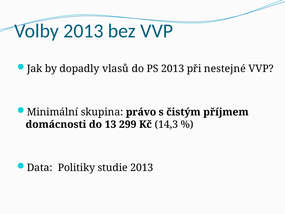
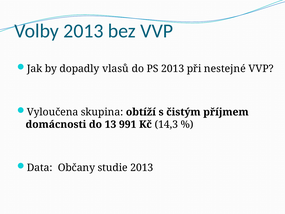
Minimální: Minimální -> Vyloučena (53, 112)
právo: právo -> obtíží (141, 112)
299: 299 -> 991 (128, 124)
Politiky: Politiky -> Občany (76, 168)
